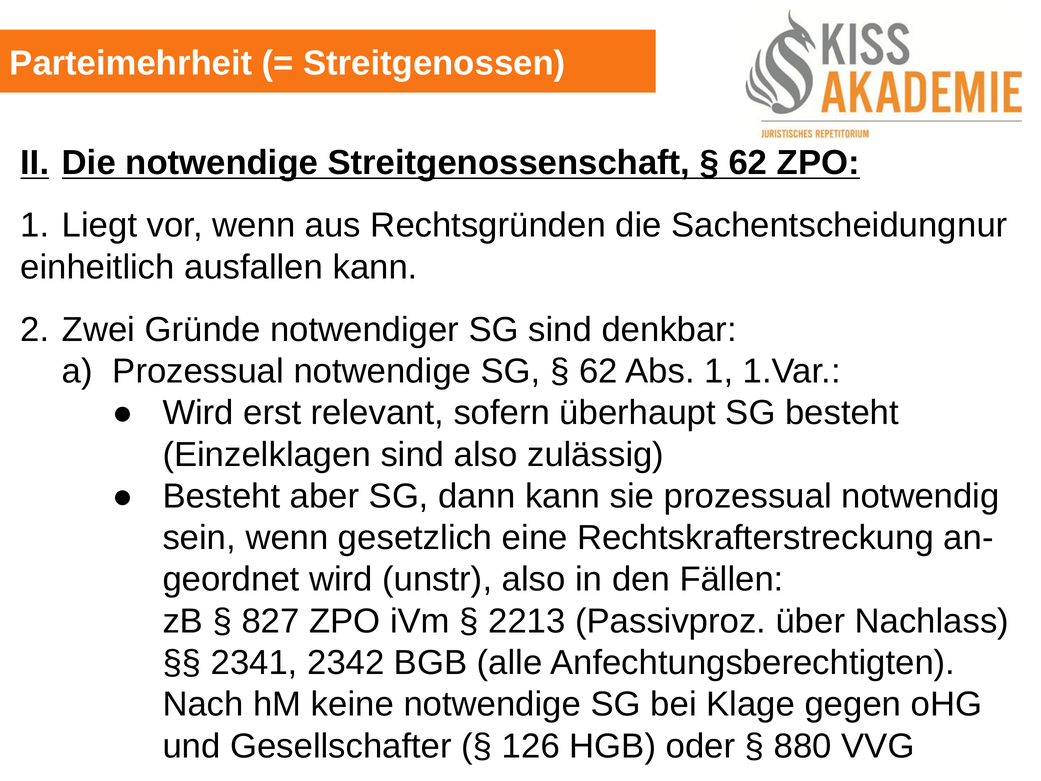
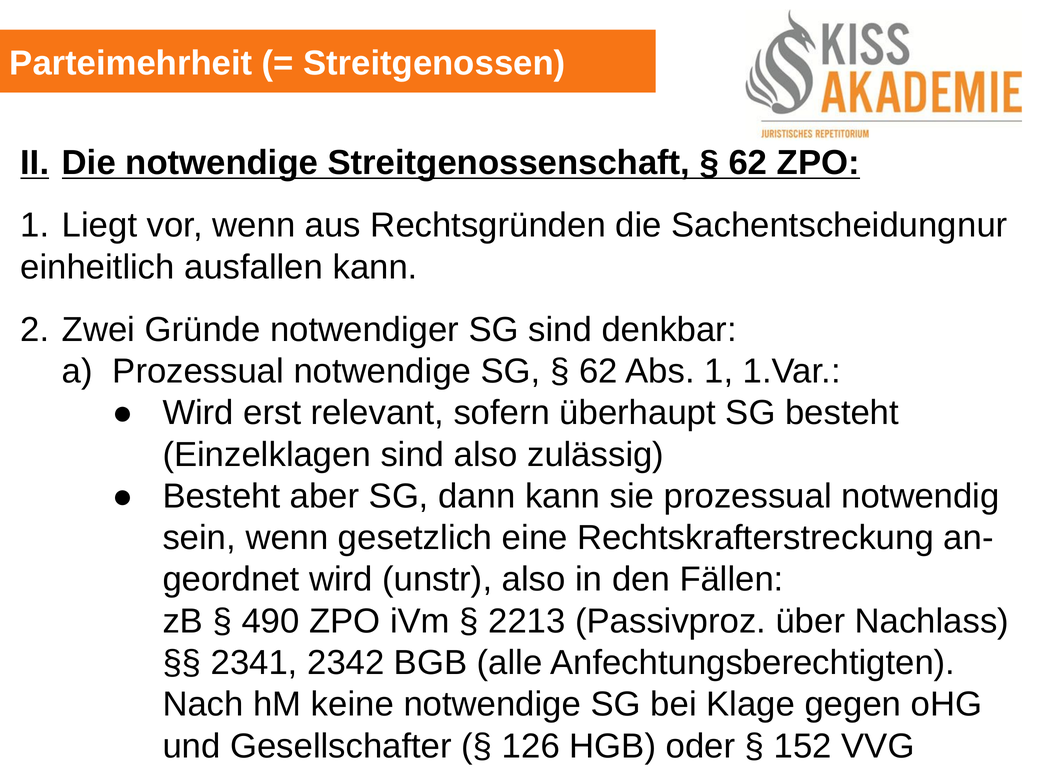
827: 827 -> 490 (271, 621)
880: 880 -> 152 (803, 746)
